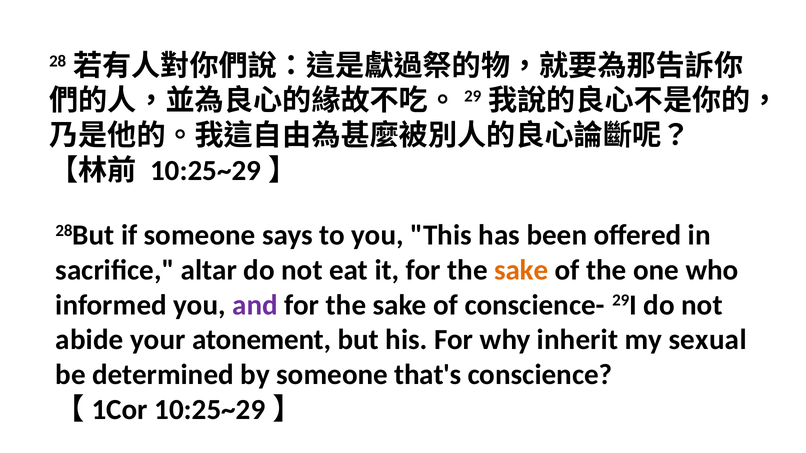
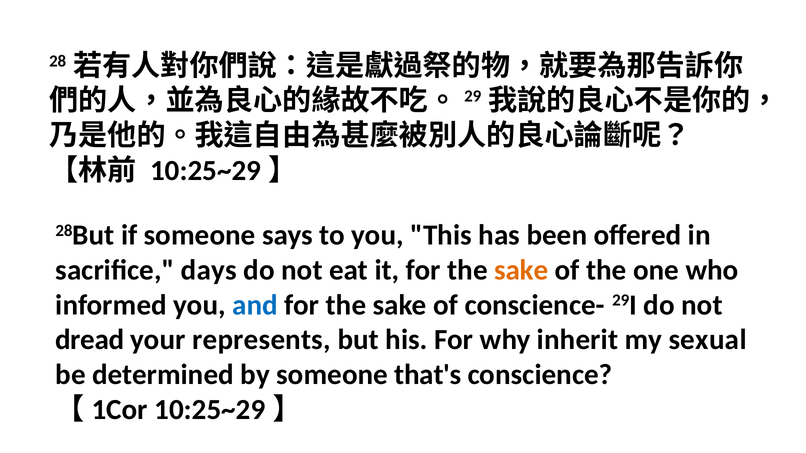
altar: altar -> days (209, 270)
and colour: purple -> blue (255, 305)
abide: abide -> dread (90, 340)
atonement: atonement -> represents (261, 340)
